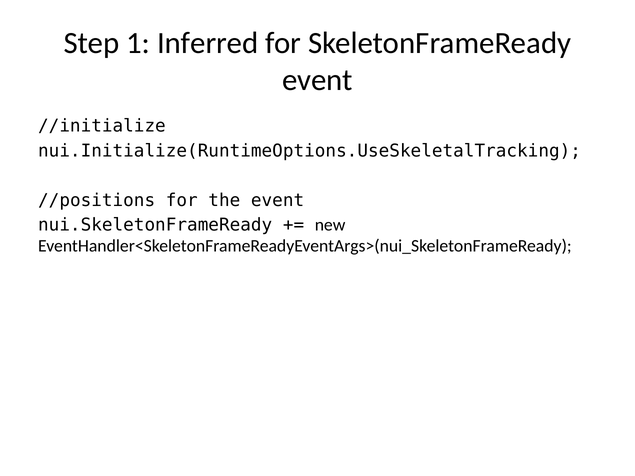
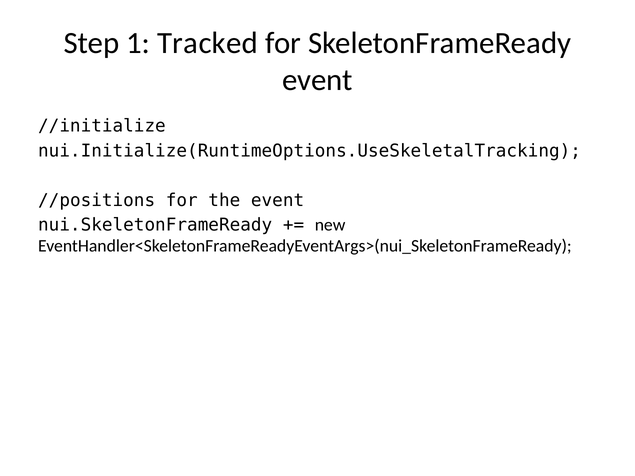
Inferred: Inferred -> Tracked (208, 43)
